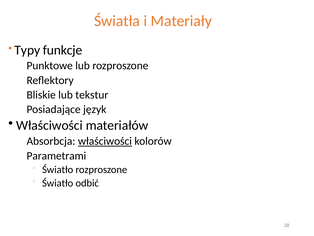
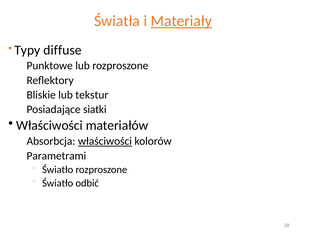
Materiały underline: none -> present (181, 21)
funkcje: funkcje -> diffuse (63, 50)
język: język -> siatki (95, 109)
